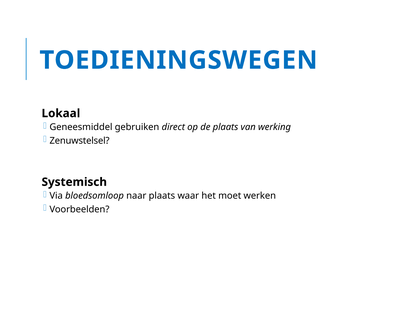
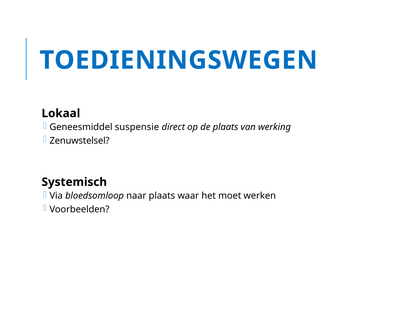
gebruiken: gebruiken -> suspensie (137, 127)
